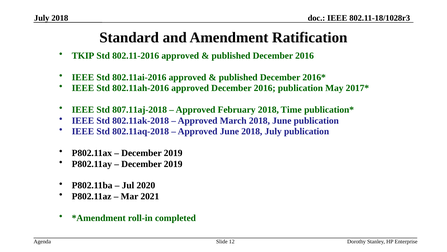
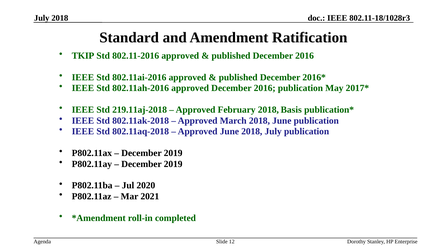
807.11aj-2018: 807.11aj-2018 -> 219.11aj-2018 (140, 110)
Time: Time -> Basis (291, 110)
